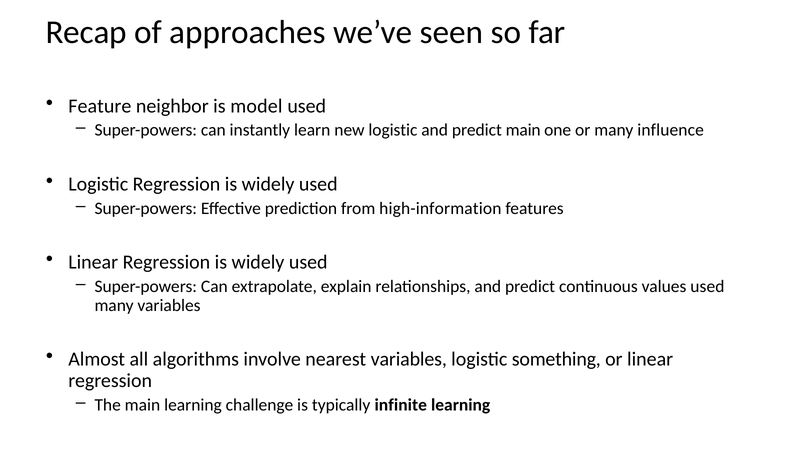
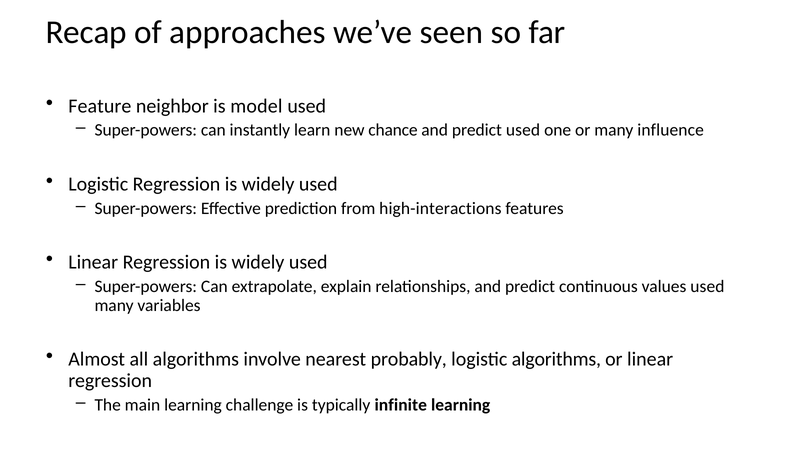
new logistic: logistic -> chance (393, 130)
predict main: main -> used (523, 130)
high-information: high-information -> high-interactions (440, 208)
nearest variables: variables -> probably (409, 359)
logistic something: something -> algorithms (556, 359)
